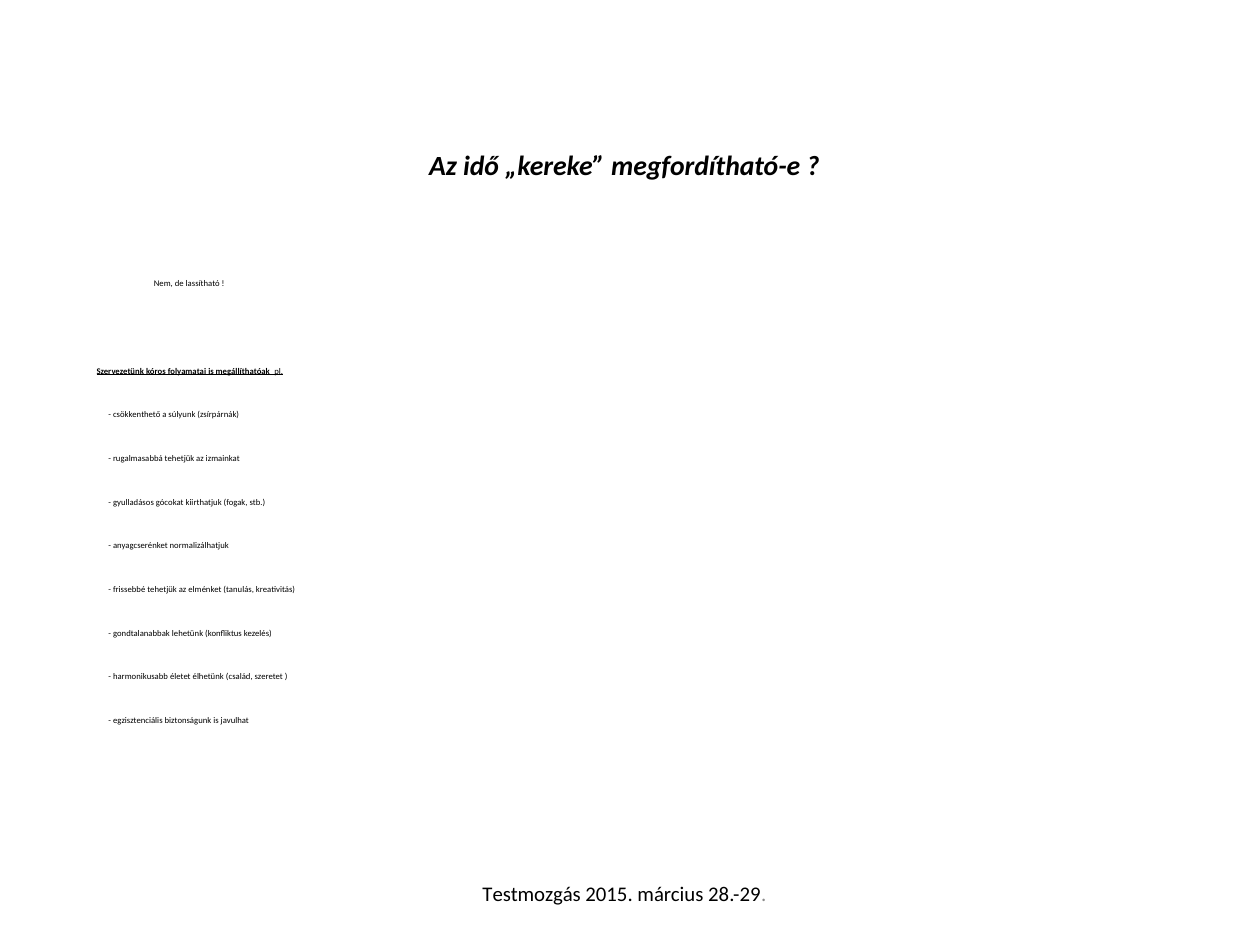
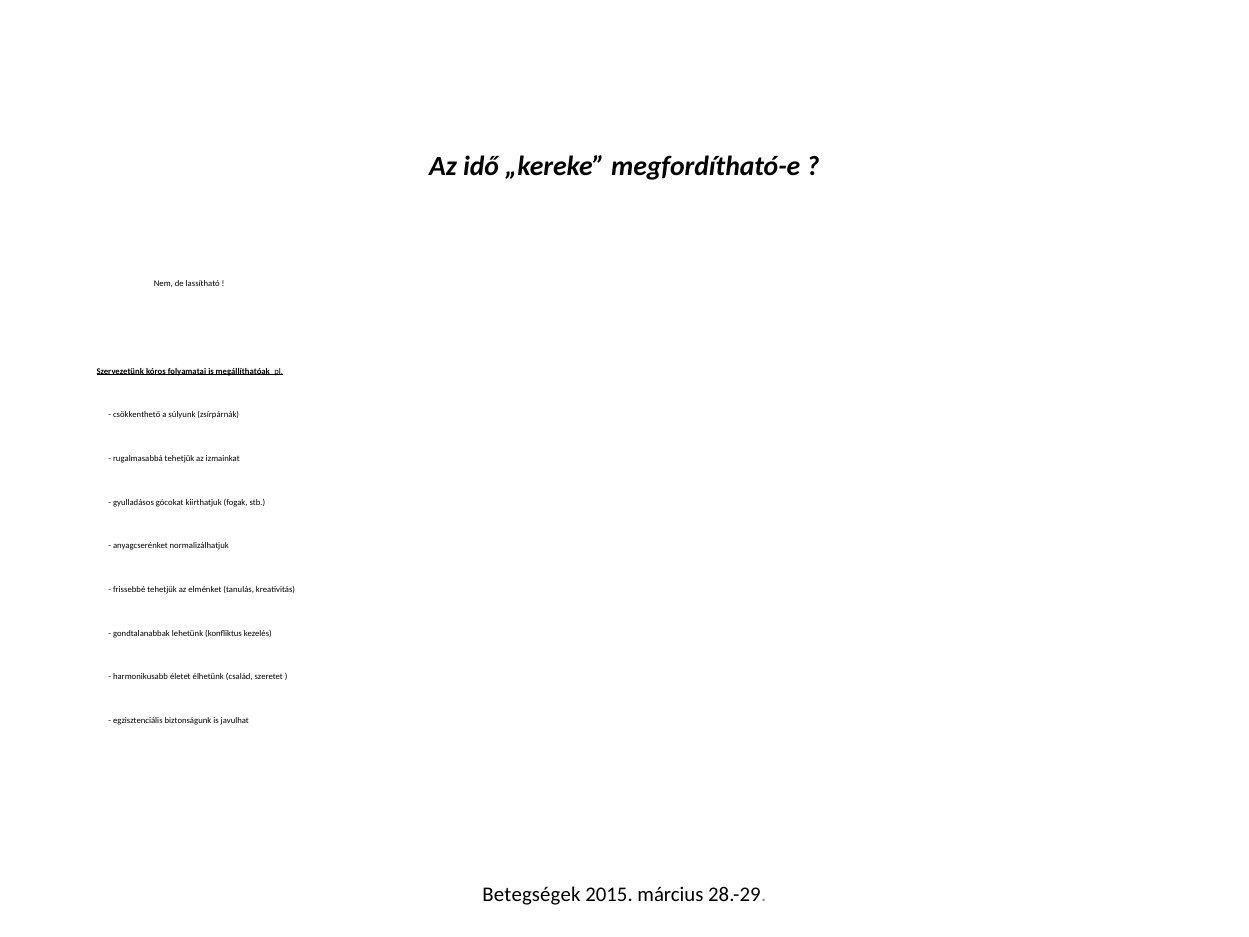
Testmozgás: Testmozgás -> Betegségek (532, 895)
